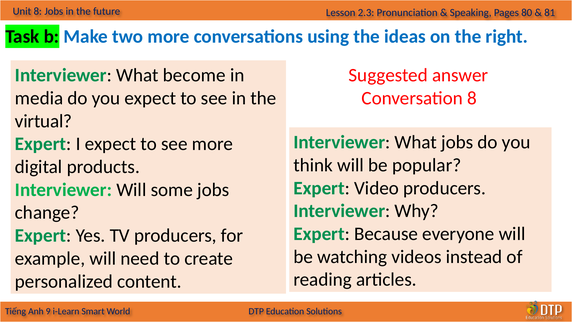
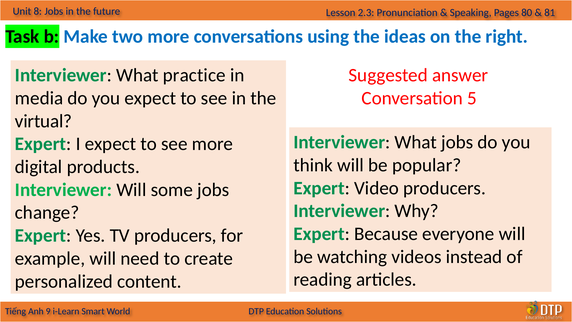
become: become -> practice (194, 75)
Conversation 8: 8 -> 5 (472, 98)
